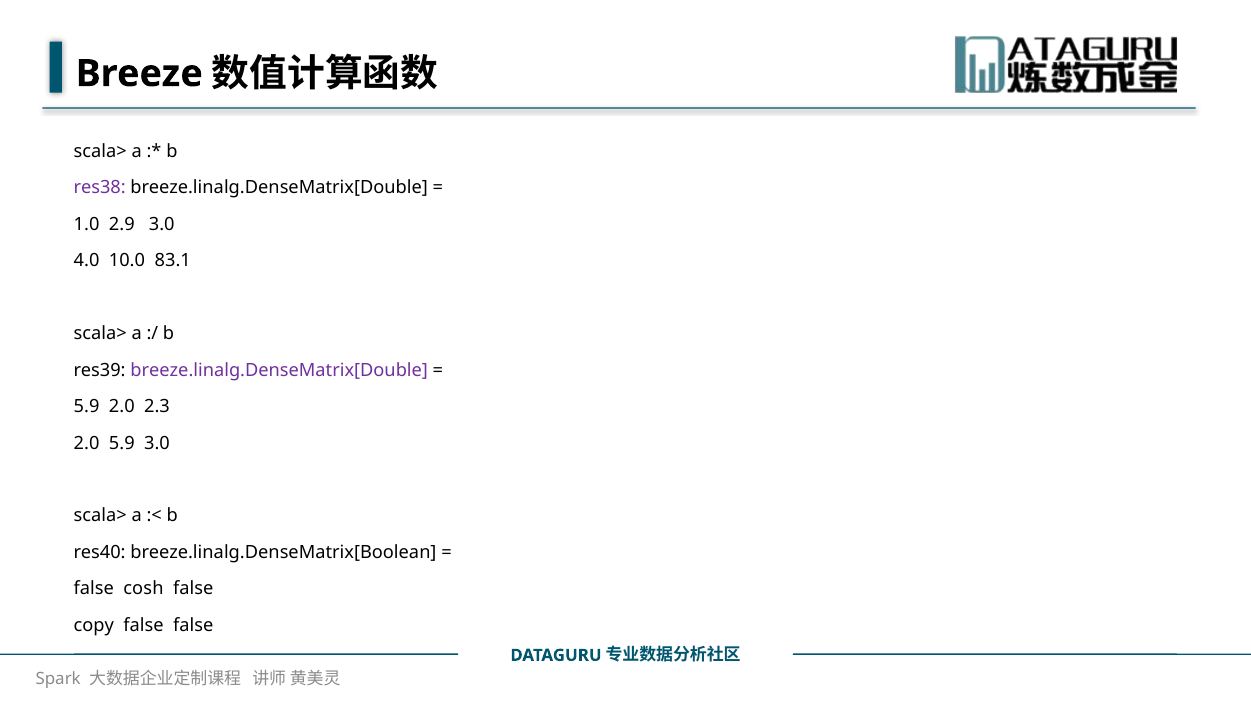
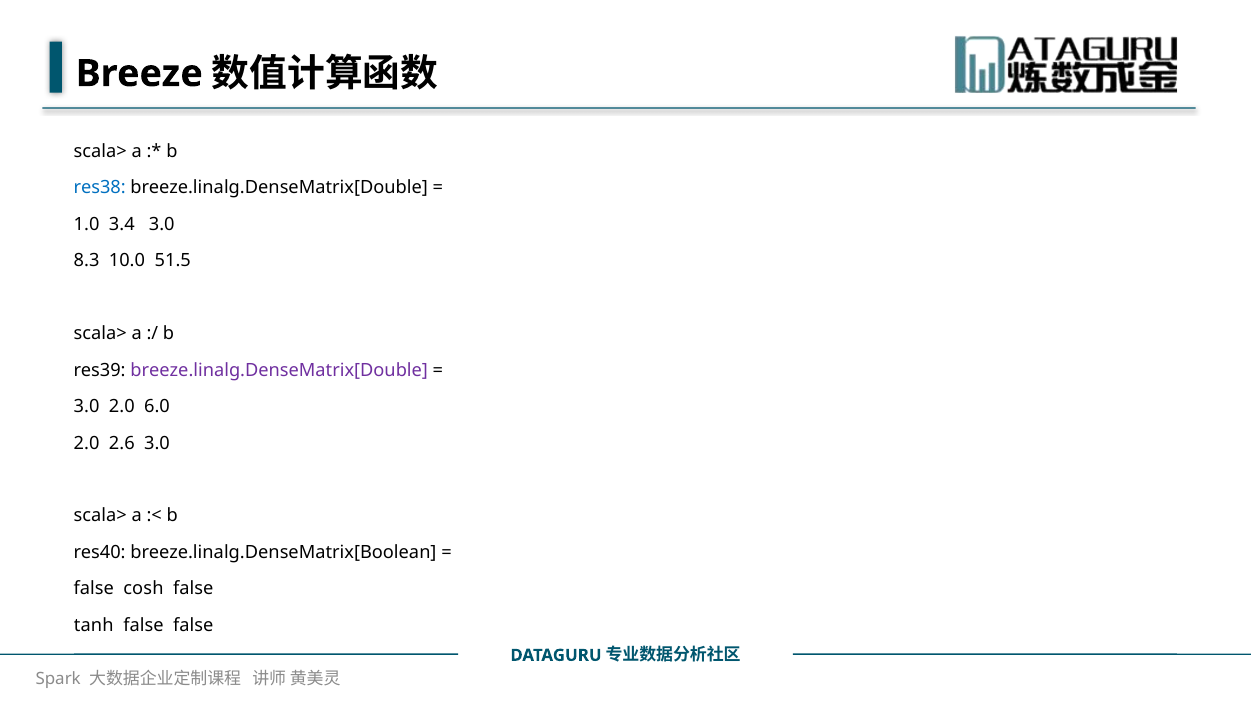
res38 colour: purple -> blue (100, 188)
2.9: 2.9 -> 3.4 (122, 224)
4.0: 4.0 -> 8.3 (87, 261)
83.1: 83.1 -> 51.5 (173, 261)
5.9: 5.9 -> 3.0 (87, 407)
2.3: 2.3 -> 6.0 (157, 407)
2.0 5.9: 5.9 -> 2.6 (122, 443)
copy: copy -> tanh (94, 625)
